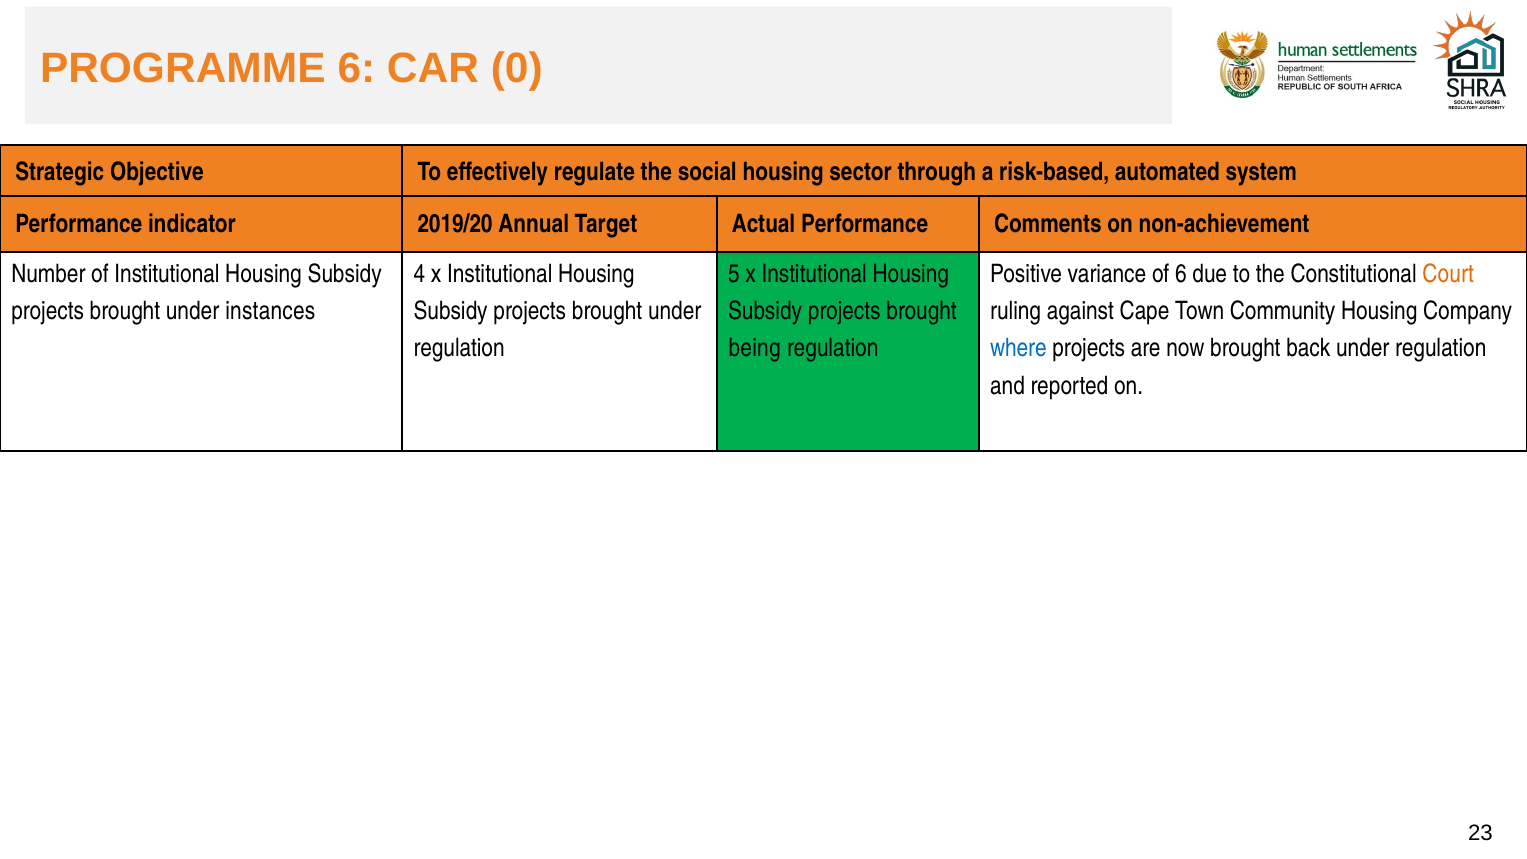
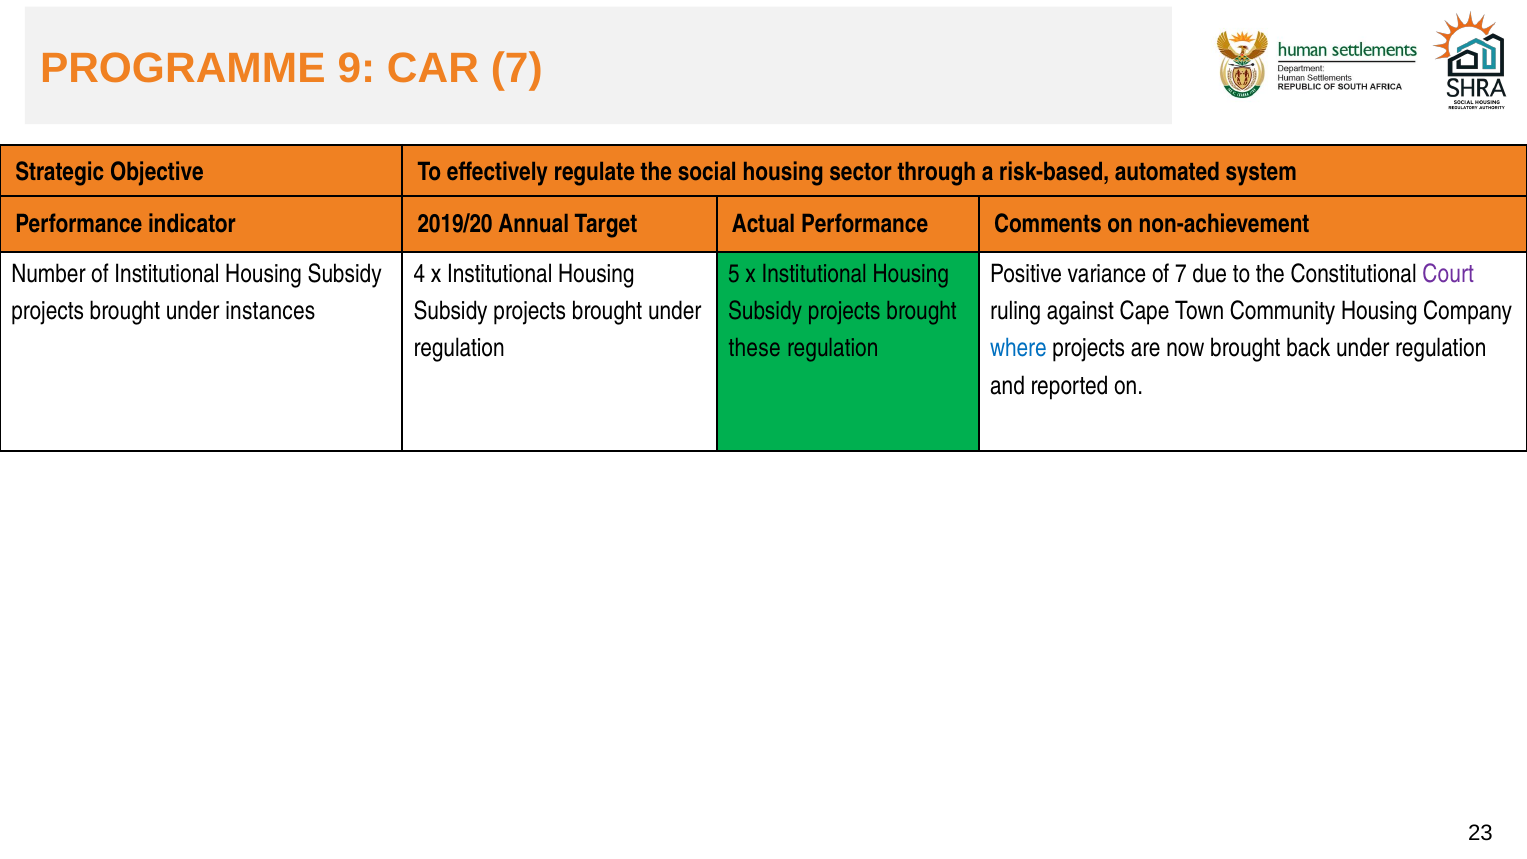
PROGRAMME 6: 6 -> 9 (356, 68)
CAR 0: 0 -> 7 (517, 68)
of 6: 6 -> 7 (1181, 274)
Court colour: orange -> purple (1448, 274)
being: being -> these (755, 348)
